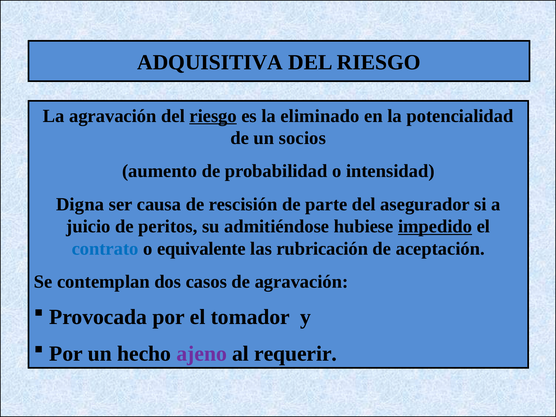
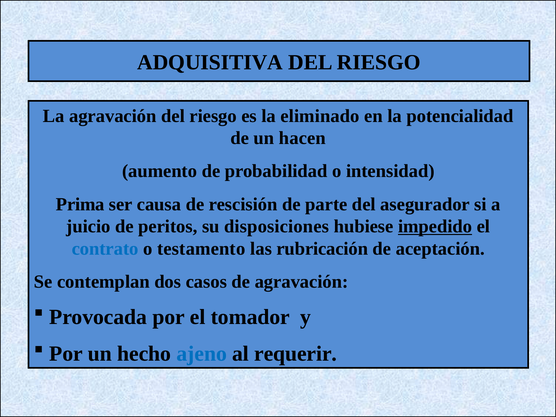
riesgo underline: present -> none (213, 116)
socios: socios -> hacen (302, 138)
Digna: Digna -> Prima (80, 204)
admitiéndose: admitiéndose -> disposiciones (277, 227)
equivalente: equivalente -> testamento (201, 249)
ajeno colour: purple -> blue (202, 354)
